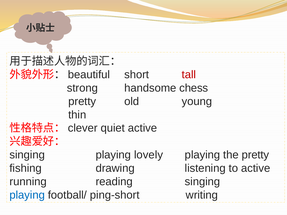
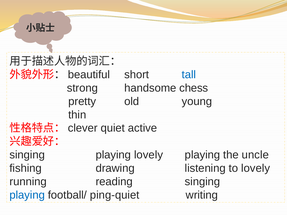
tall colour: red -> blue (189, 75)
the pretty: pretty -> uncle (255, 155)
to active: active -> lovely (256, 168)
ping-short: ping-short -> ping-quiet (115, 195)
